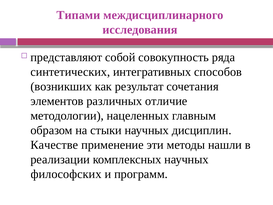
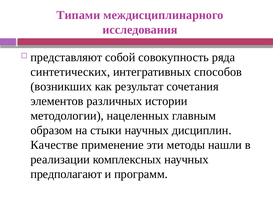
отличие: отличие -> истории (166, 101)
философских: философских -> предполагают (66, 174)
